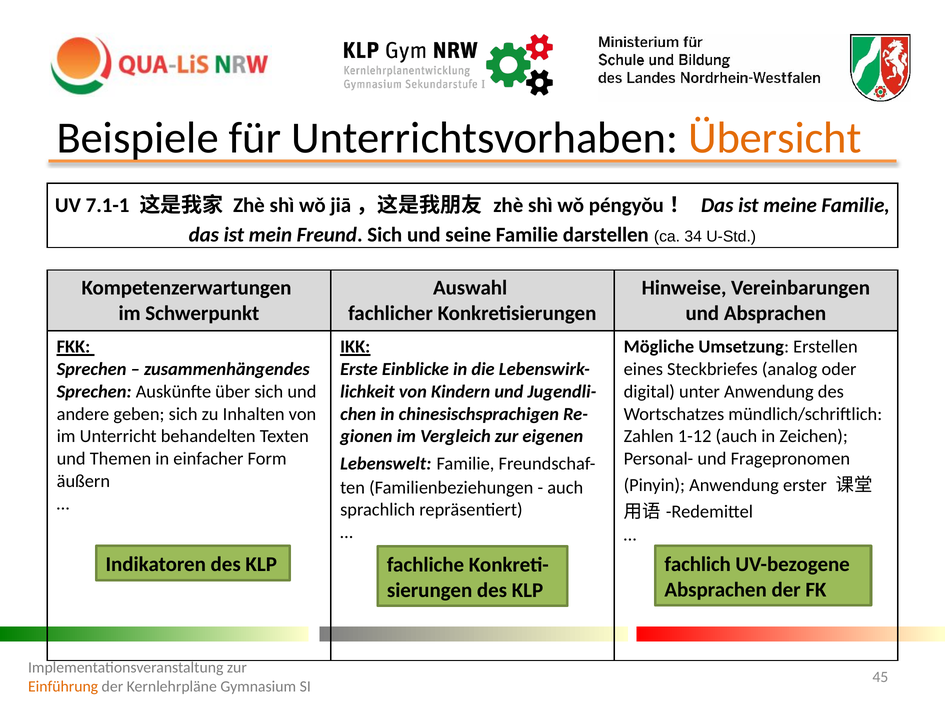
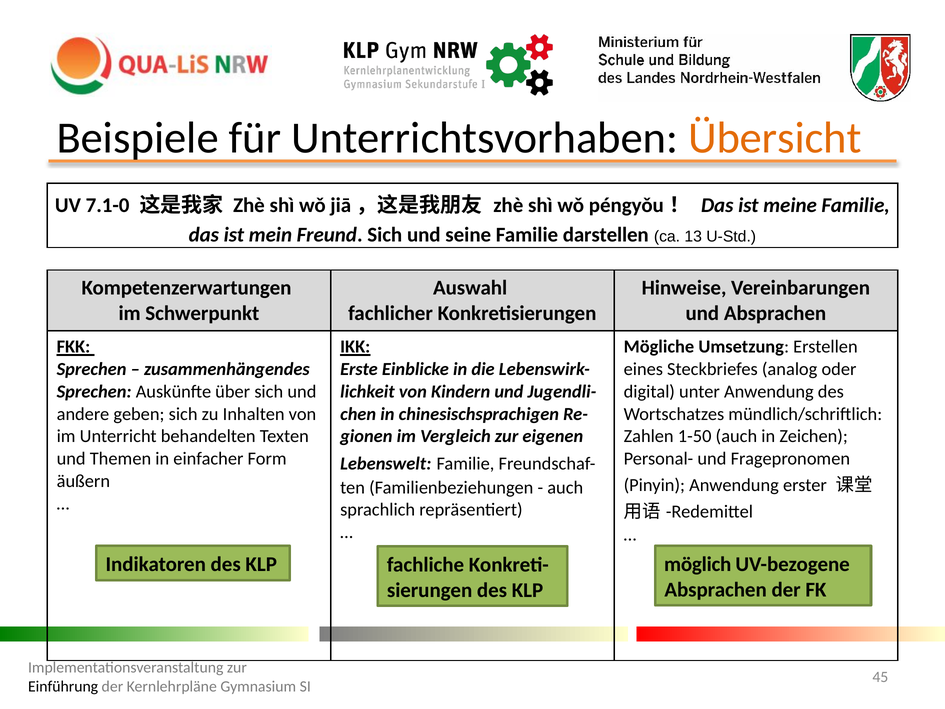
7.1-1: 7.1-1 -> 7.1-0 (108, 205)
34: 34 -> 13 (693, 237)
1-12: 1-12 -> 1-50 (695, 436)
fachlich: fachlich -> möglich (698, 564)
Einführung colour: orange -> black (63, 686)
